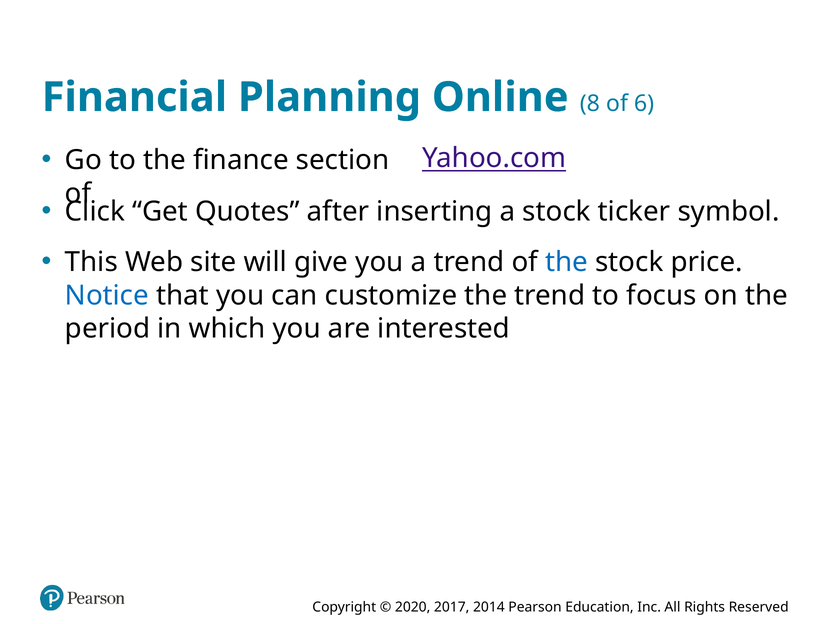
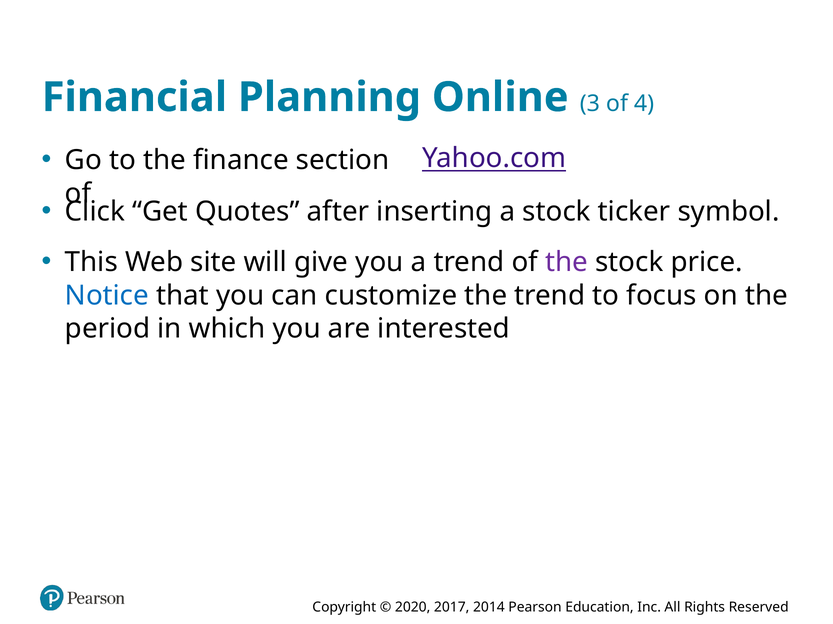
8: 8 -> 3 (590, 104)
6: 6 -> 4 (644, 104)
the colour: blue -> purple (567, 263)
